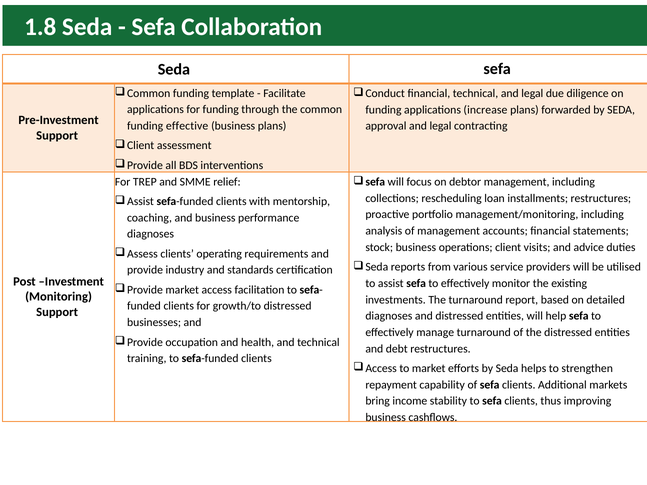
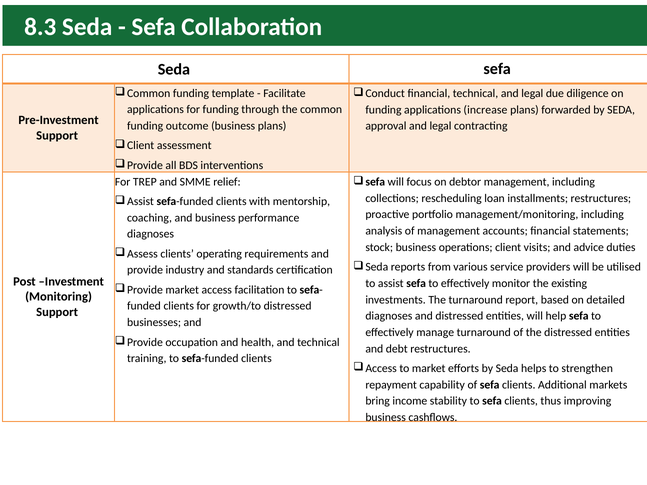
1.8: 1.8 -> 8.3 (40, 27)
effective: effective -> outcome (187, 126)
